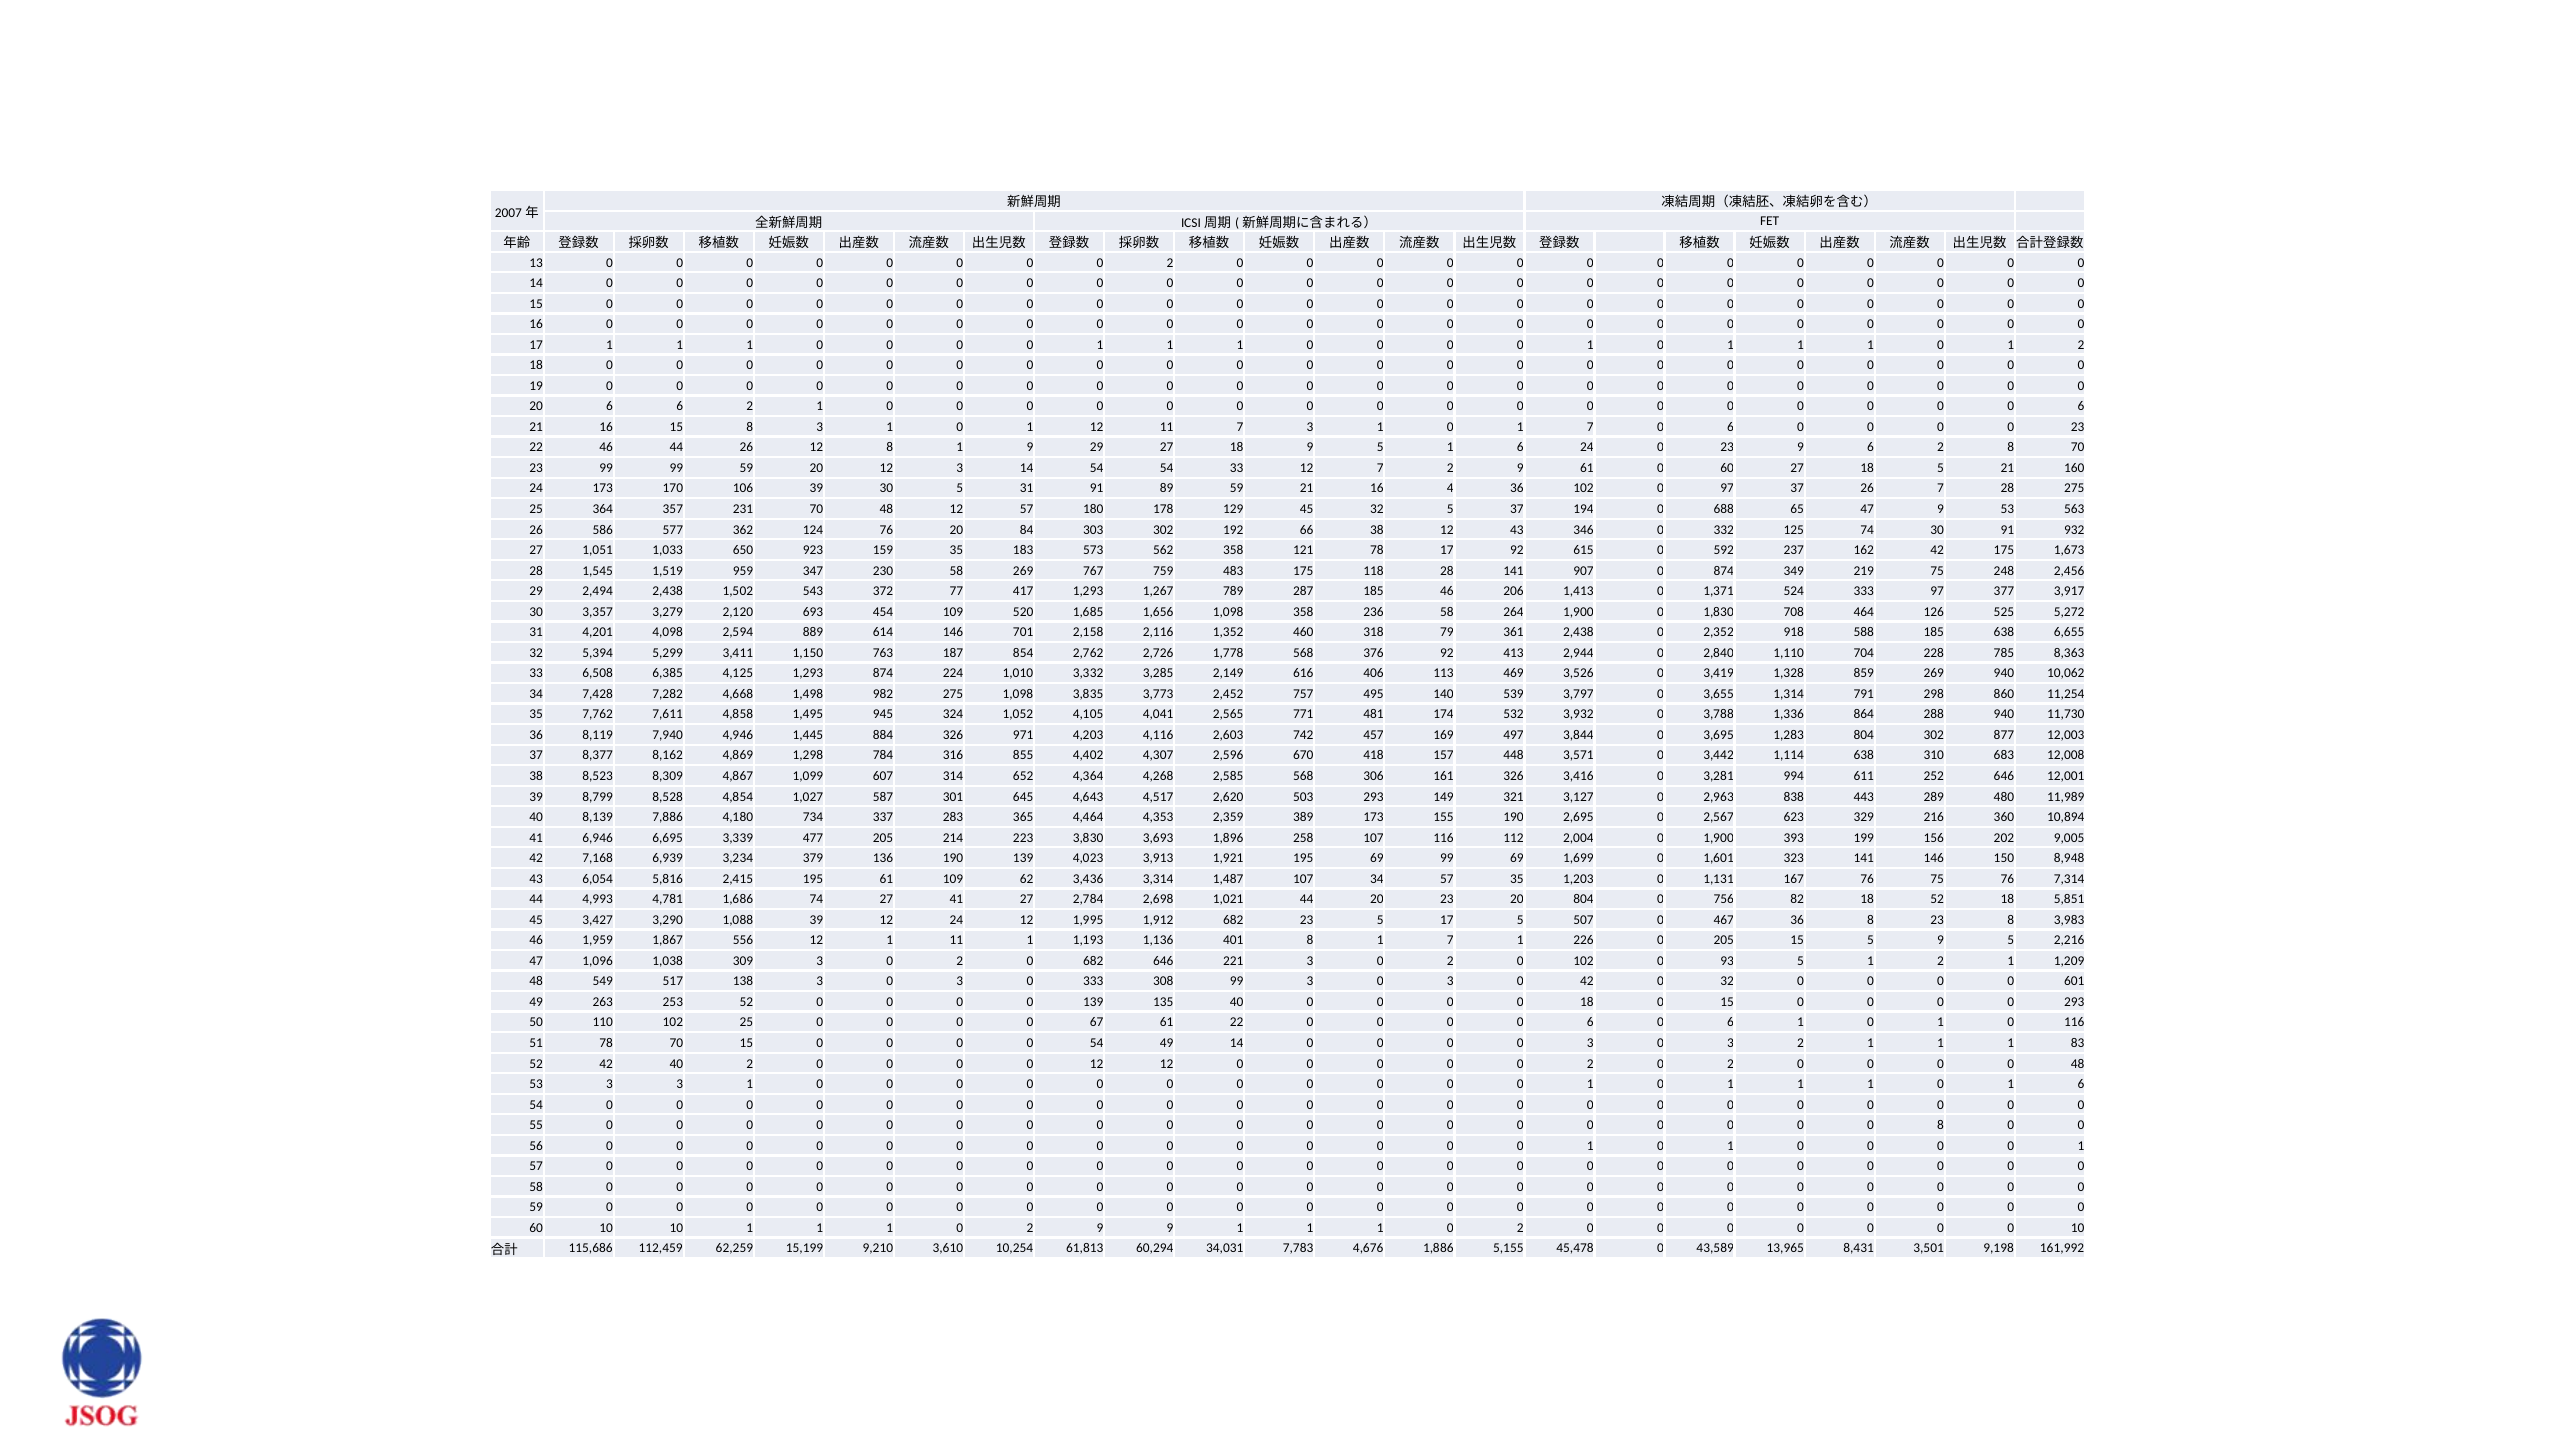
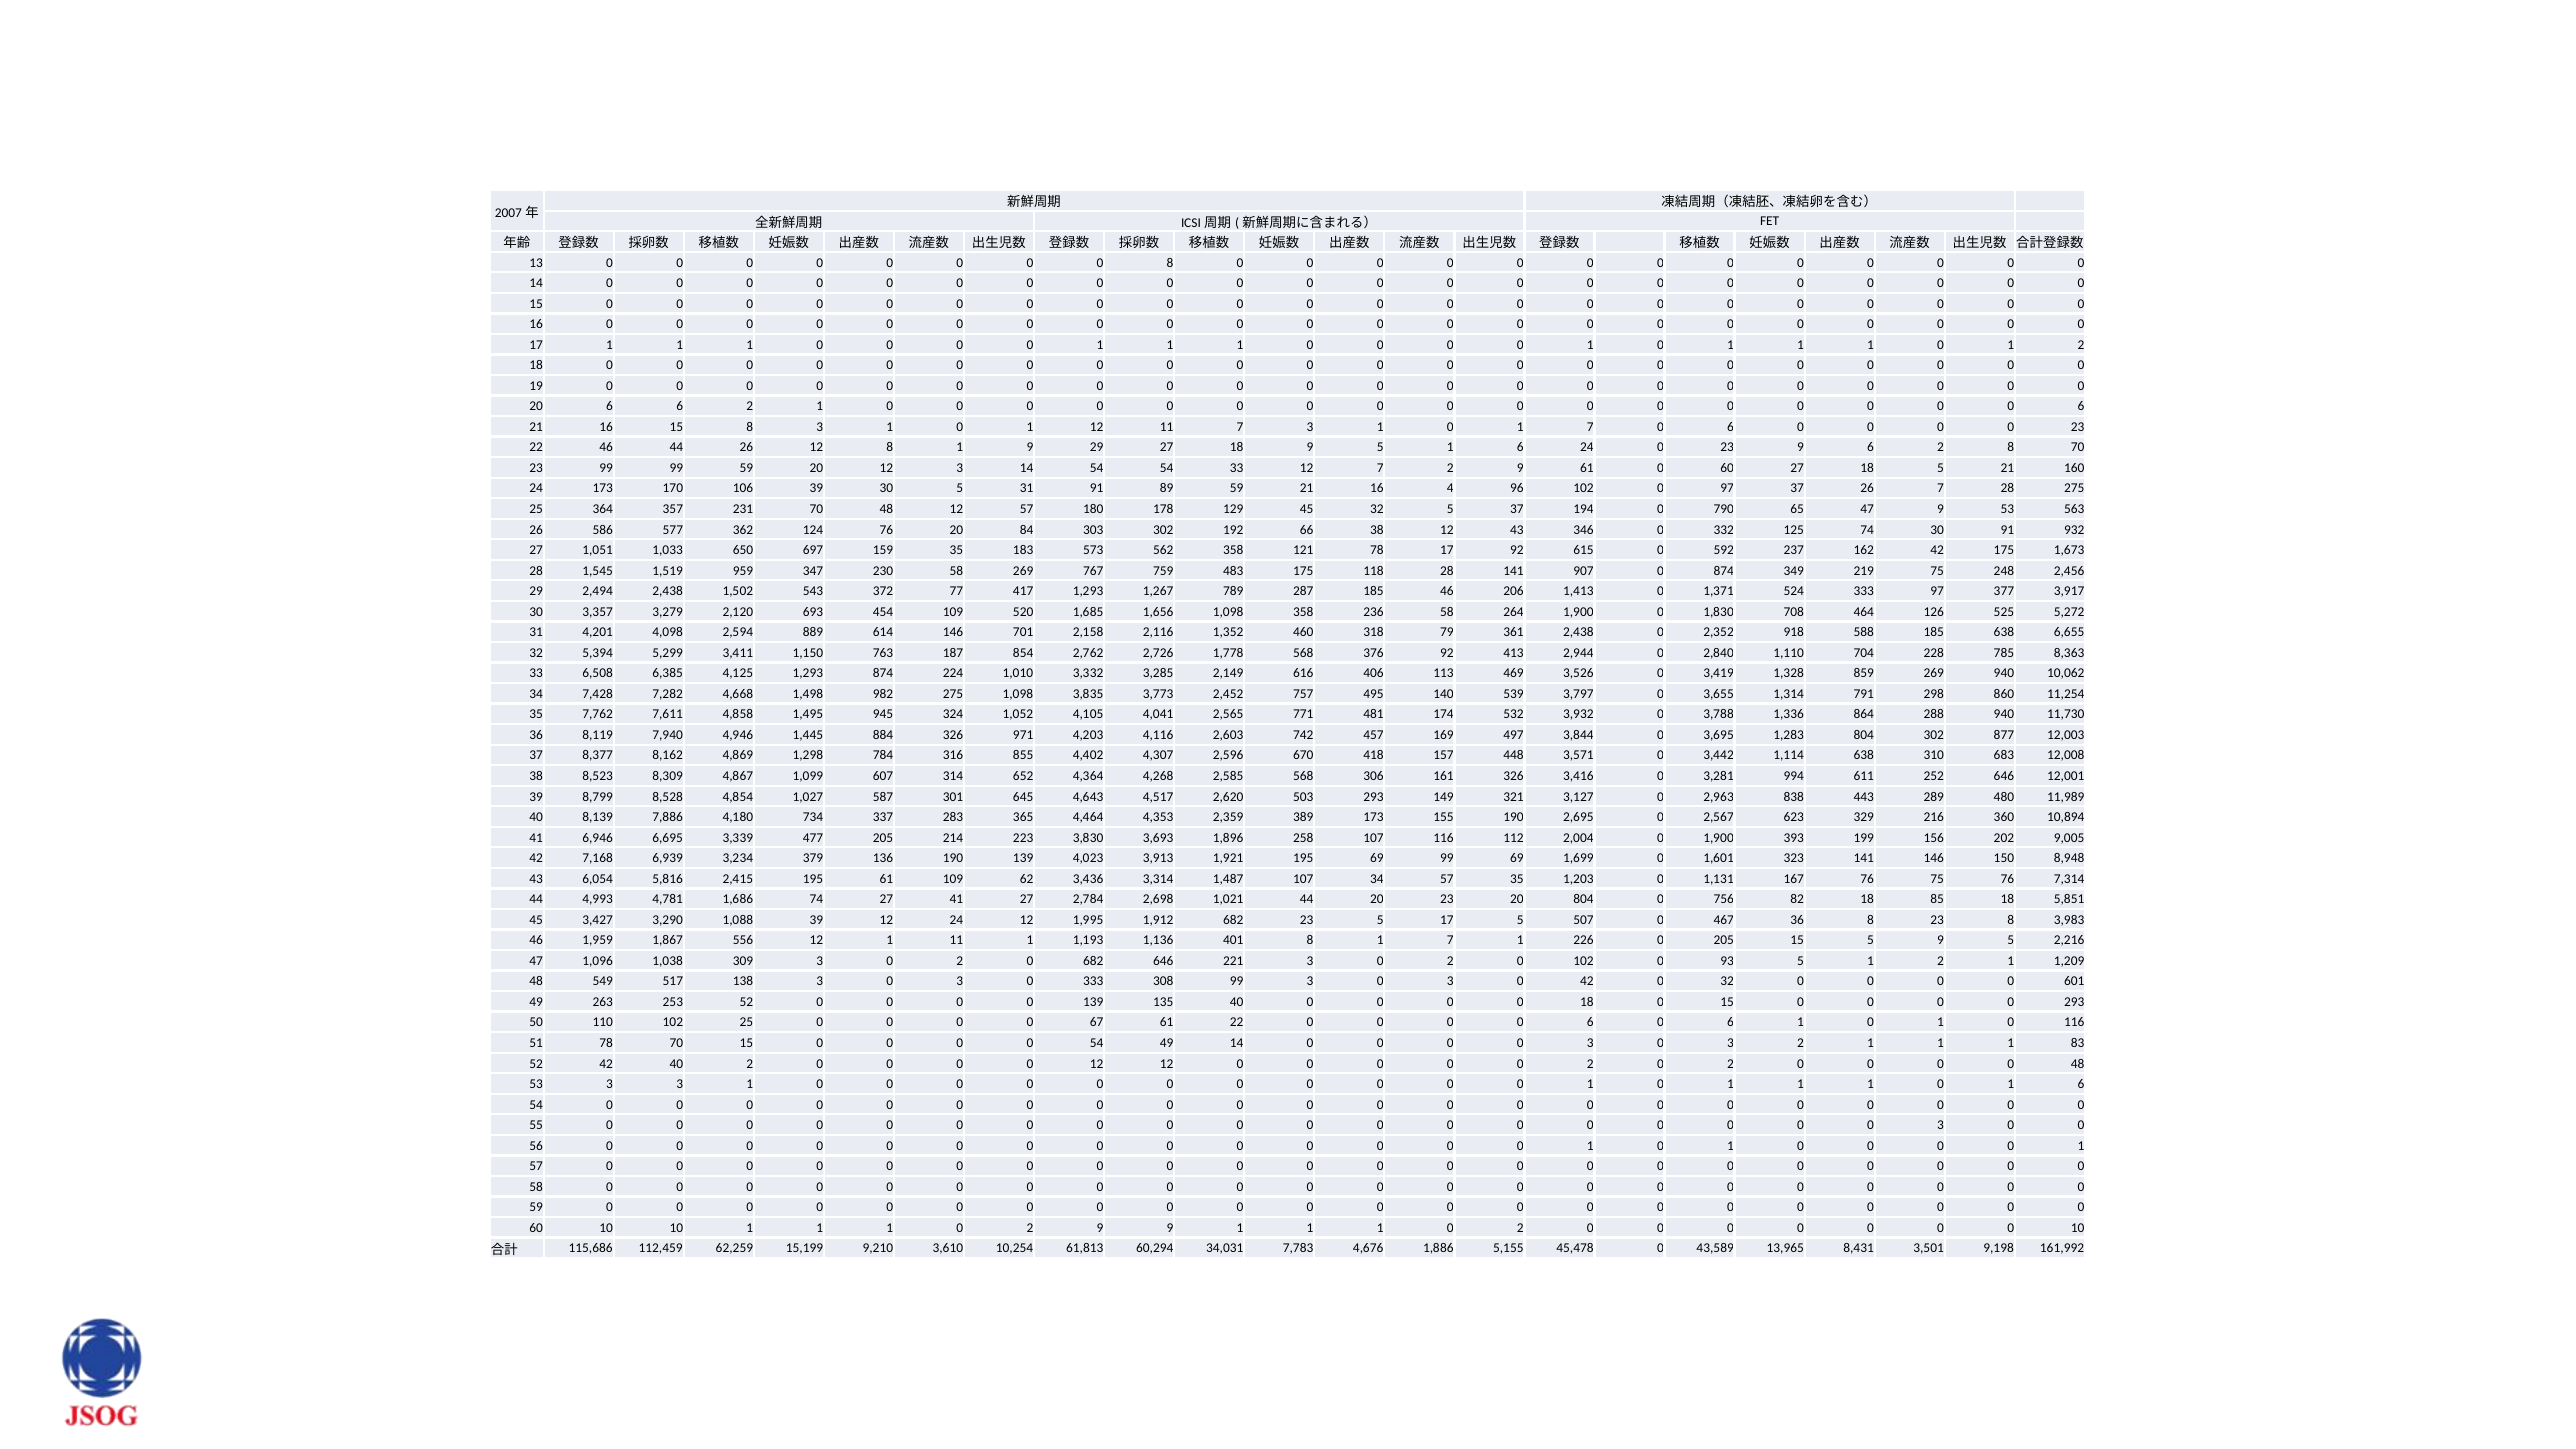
2: 2 -> 8 (1170, 263)
4 36: 36 -> 96 (1517, 489)
688: 688 -> 790 (1724, 509)
923: 923 -> 697 (813, 550)
18 52: 52 -> 85 (1937, 899)
8: 8 -> 3 (1941, 1125)
